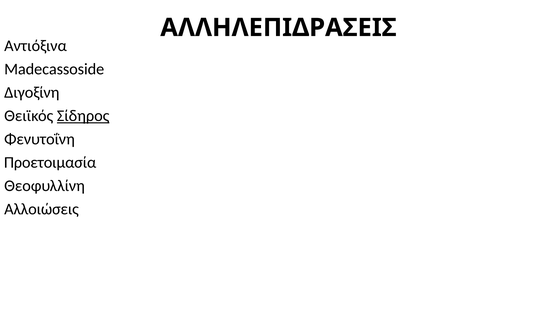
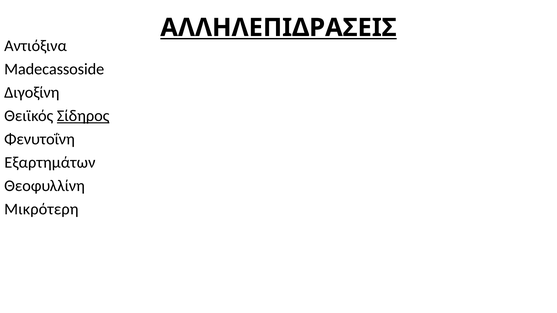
ΑΛΛΗΛΕΠΙΔΡΑΣΕΙΣ underline: none -> present (278, 28)
Προετοιμασία: Προετοιμασία -> Εξαρτημάτων (50, 163)
Αλλοιώσεις: Αλλοιώσεις -> Μικρότερη (41, 209)
